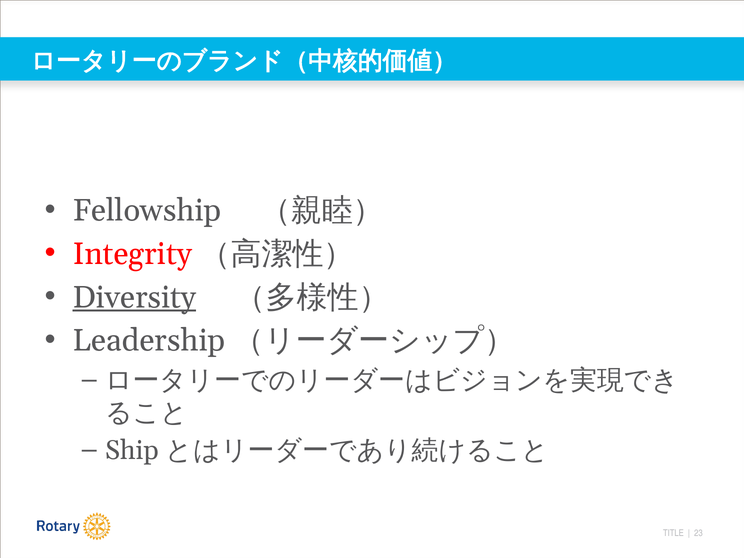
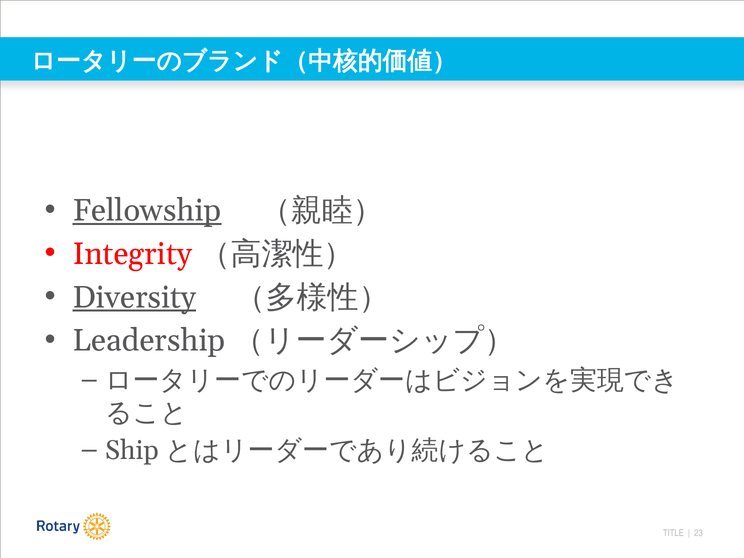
Fellowship underline: none -> present (147, 211)
